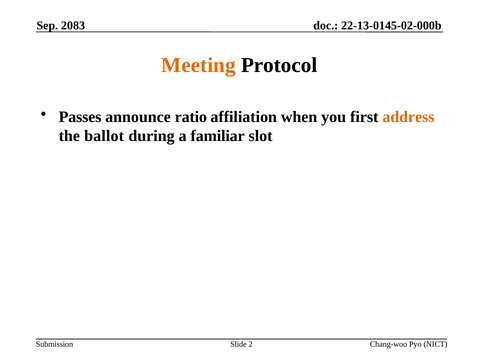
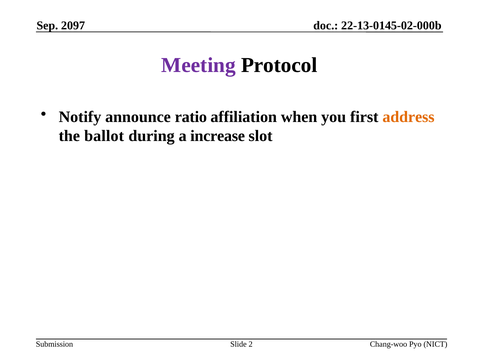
2083: 2083 -> 2097 (73, 26)
Meeting colour: orange -> purple (199, 65)
Passes: Passes -> Notify (80, 117)
familiar: familiar -> increase (218, 136)
